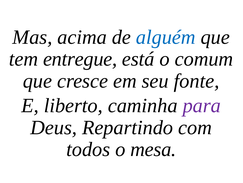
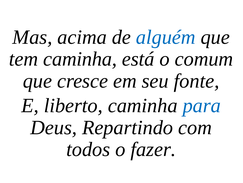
tem entregue: entregue -> caminha (80, 59)
para colour: purple -> blue (202, 105)
mesa: mesa -> fazer (153, 149)
